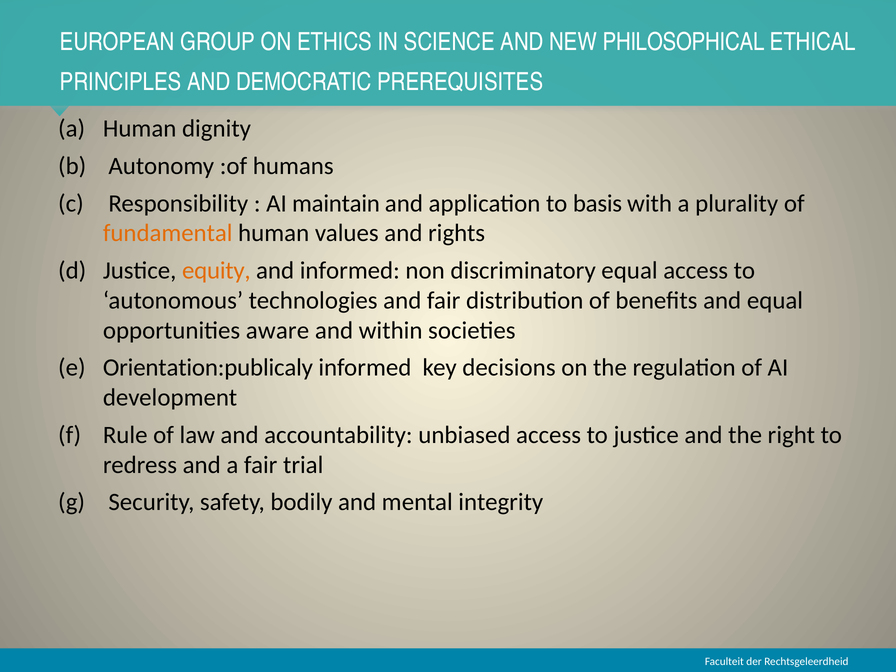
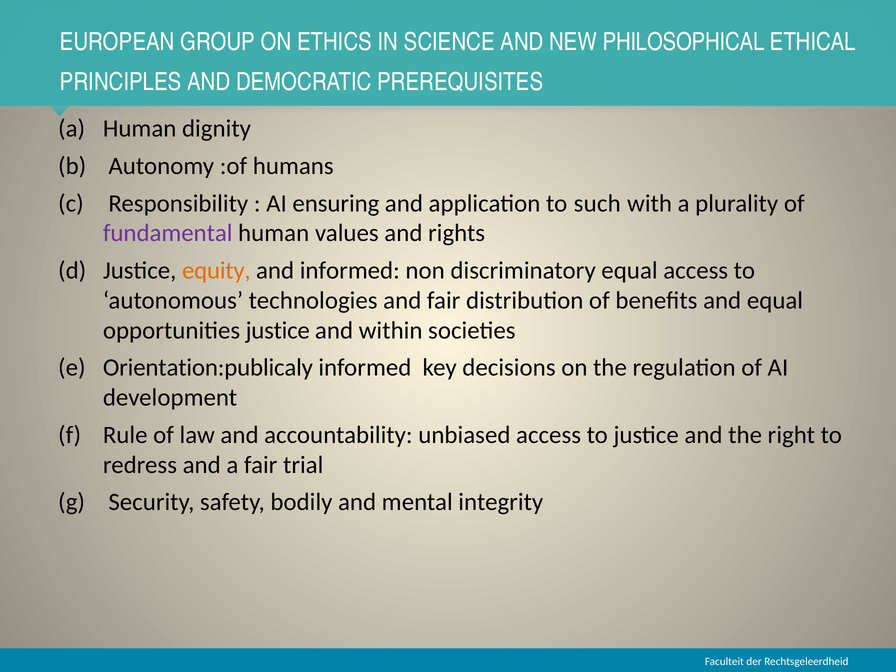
maintain: maintain -> ensuring (336, 203)
basis: basis -> such (597, 203)
fundamental colour: orange -> purple (168, 233)
opportunities aware: aware -> justice (278, 330)
